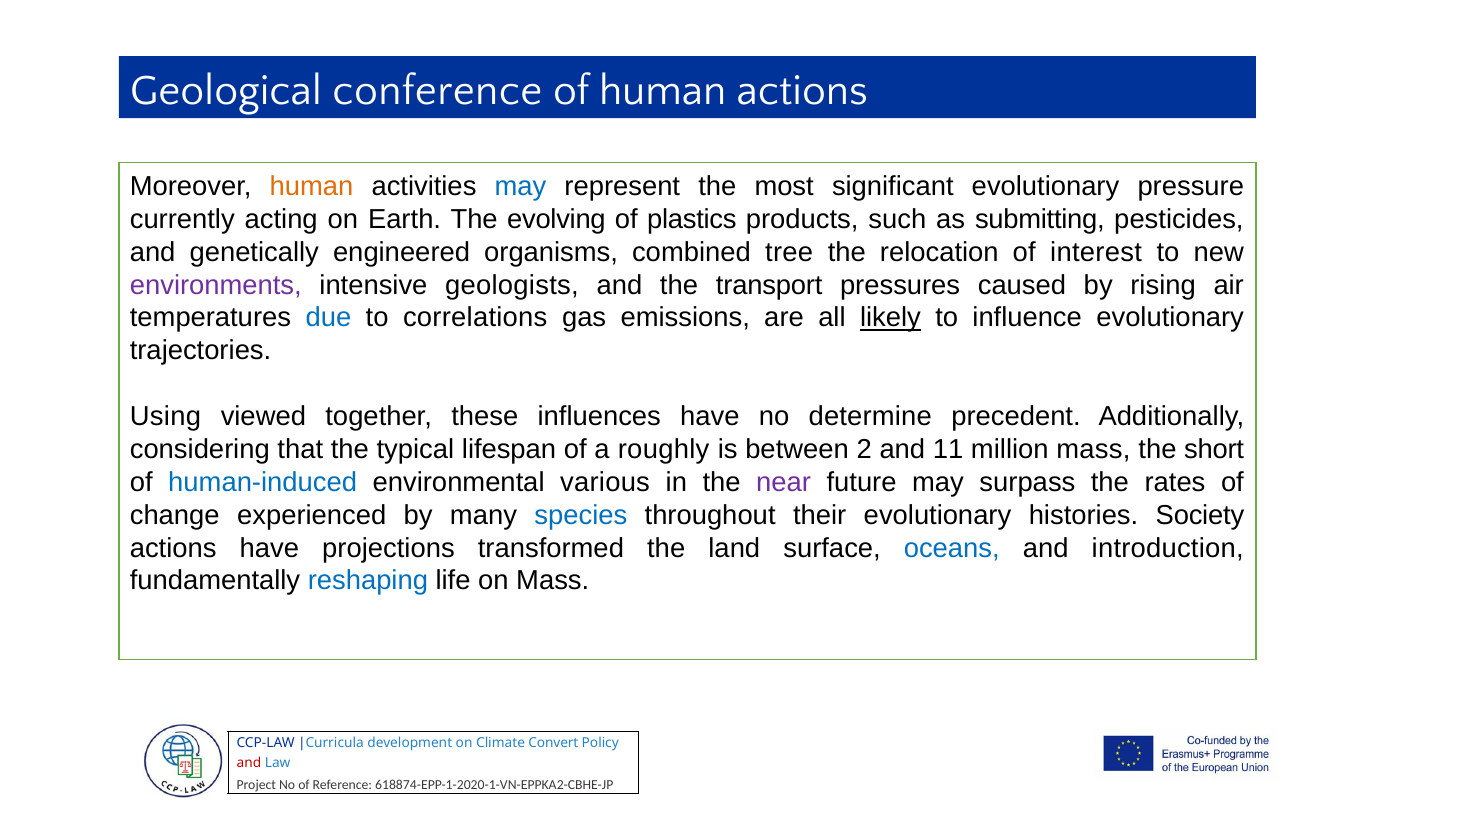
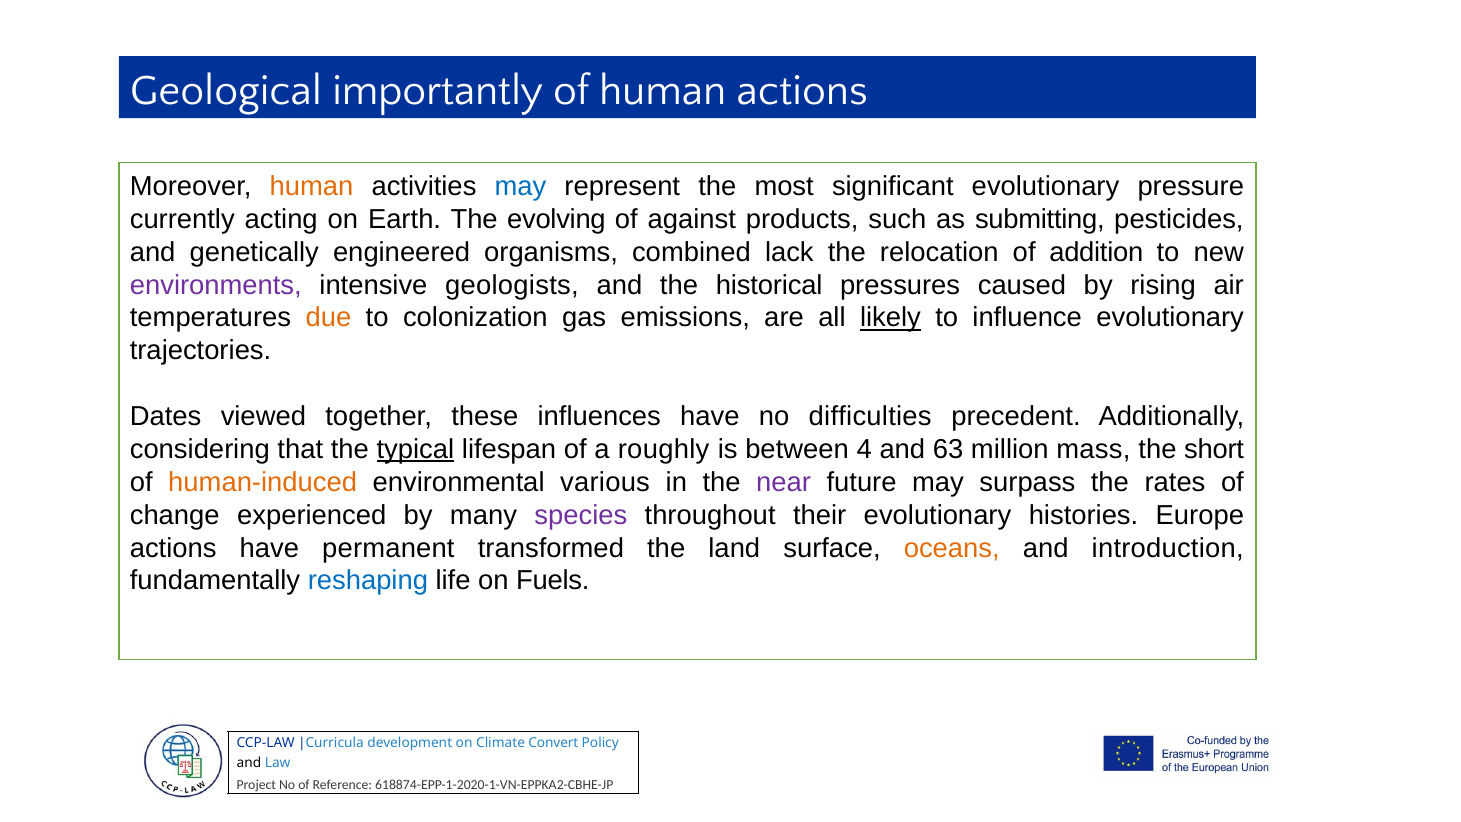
conference: conference -> importantly (438, 90)
plastics: plastics -> against (692, 219)
tree: tree -> lack (789, 252)
interest: interest -> addition (1096, 252)
transport: transport -> historical (769, 285)
due colour: blue -> orange (328, 318)
correlations: correlations -> colonization (475, 318)
Using: Using -> Dates (166, 416)
determine: determine -> difficulties (870, 416)
typical underline: none -> present (415, 449)
2: 2 -> 4 (864, 449)
11: 11 -> 63 (948, 449)
human-induced colour: blue -> orange (263, 482)
species colour: blue -> purple (581, 515)
Society: Society -> Europe (1200, 515)
projections: projections -> permanent (388, 548)
oceans colour: blue -> orange (952, 548)
on Mass: Mass -> Fuels (553, 581)
and colour: red -> black (249, 763)
